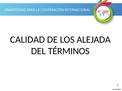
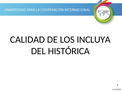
ALEJADA: ALEJADA -> INCLUYA (94, 40)
TÉRMINOS: TÉRMINOS -> HISTÓRICA (69, 51)
